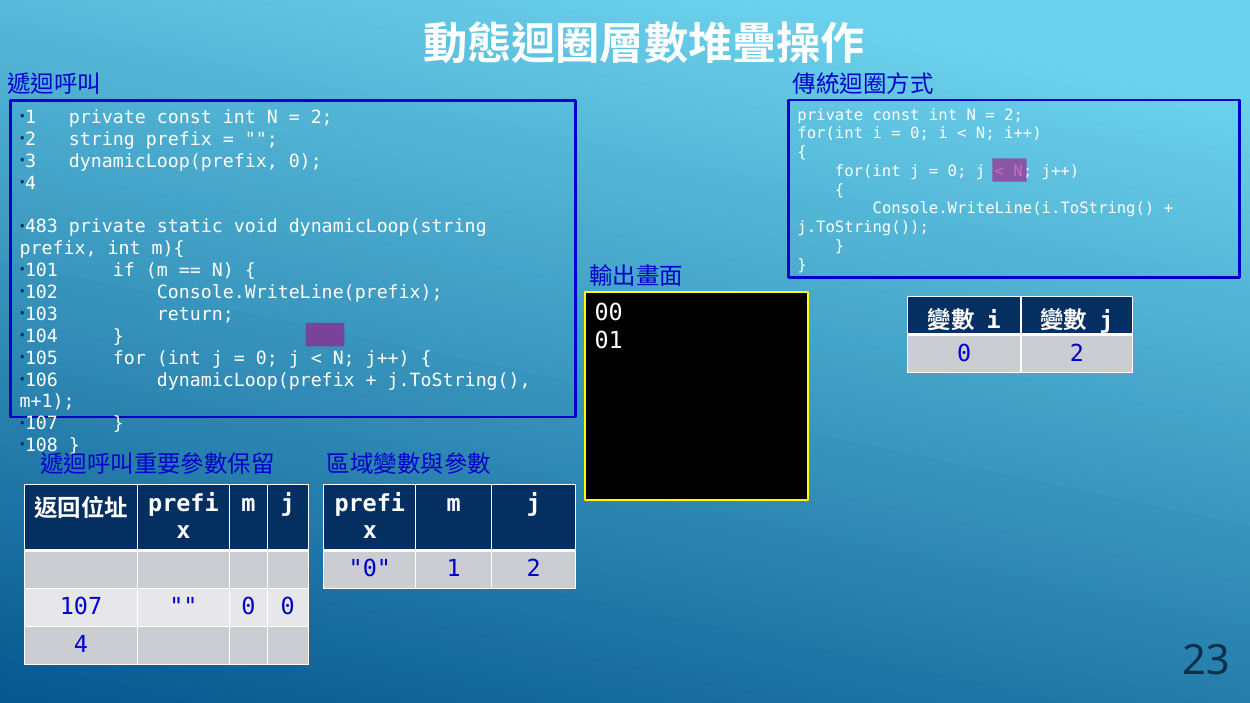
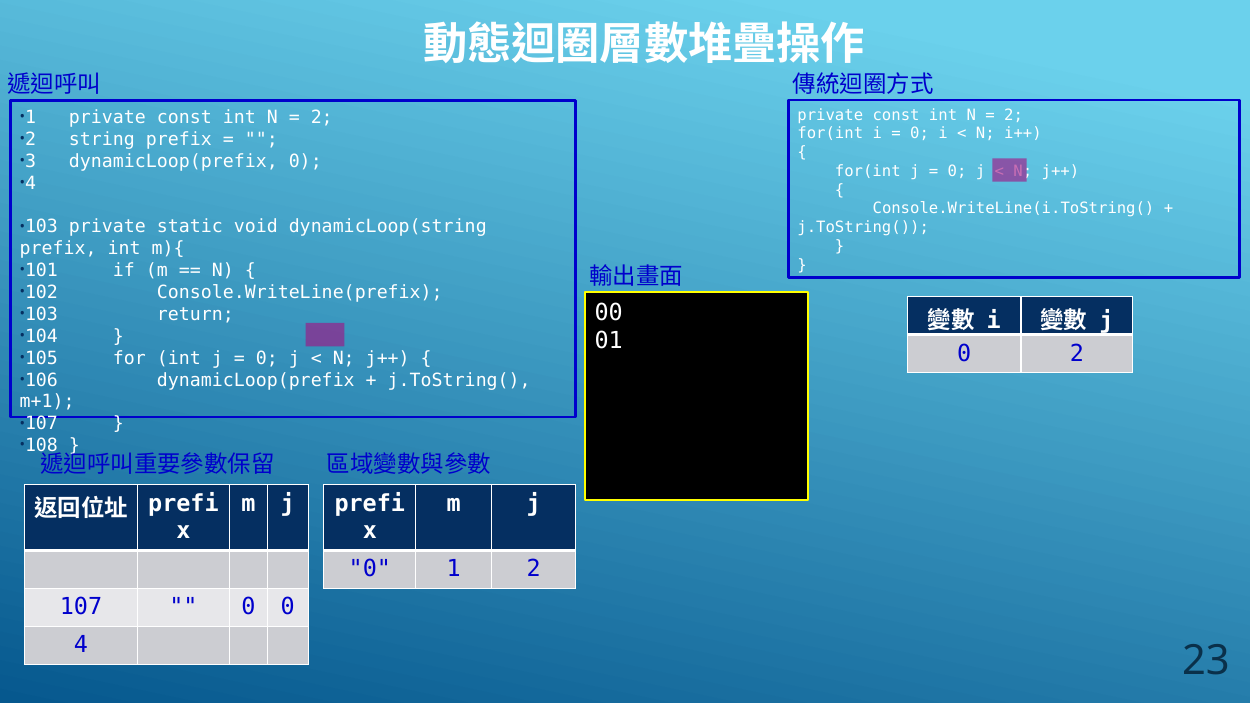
483: 483 -> 103 (41, 227)
